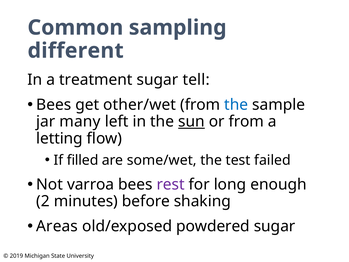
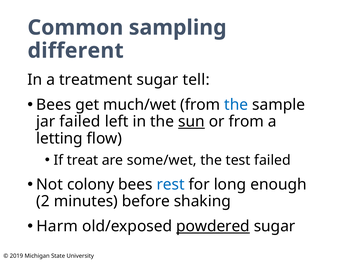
other/wet: other/wet -> much/wet (140, 105)
jar many: many -> failed (80, 121)
filled: filled -> treat (83, 160)
varroa: varroa -> colony (91, 184)
rest colour: purple -> blue (171, 184)
Areas: Areas -> Harm (57, 226)
powdered underline: none -> present (213, 226)
